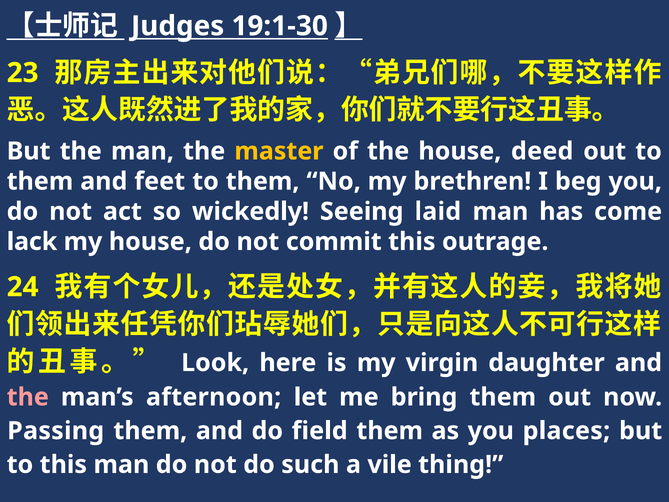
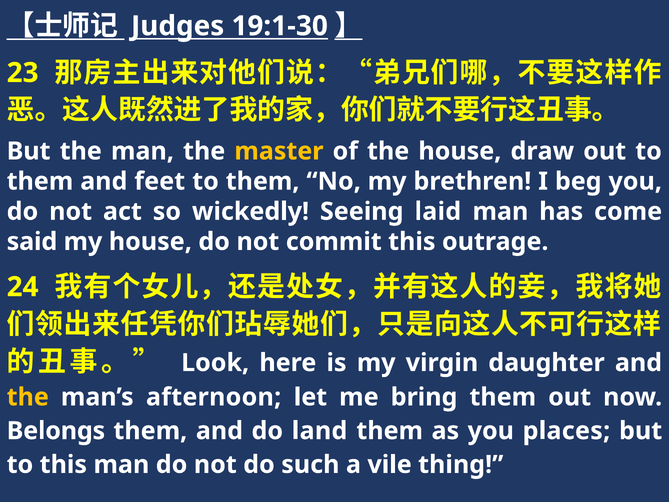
deed: deed -> draw (542, 151)
lack: lack -> said (32, 242)
the colour: pink -> yellow (28, 397)
Passing: Passing -> Belongs (56, 431)
field: field -> land (320, 431)
